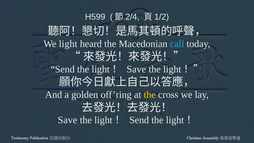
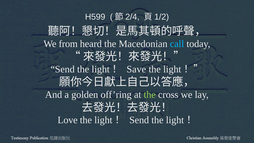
We light: light -> from (68, 44)
the colour: yellow -> light green (150, 95)
Save: Save -> Love (68, 120)
